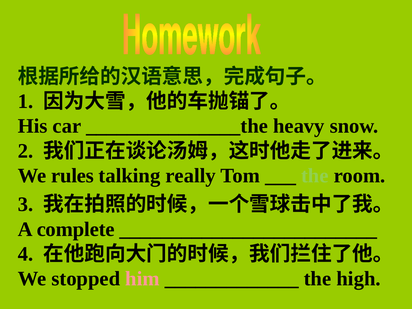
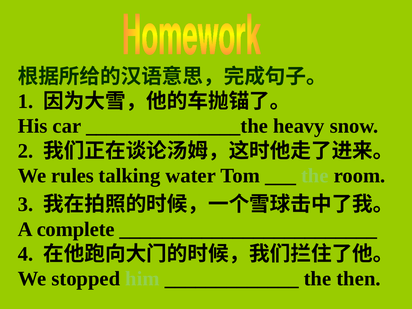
really: really -> water (191, 176)
him colour: pink -> light green (142, 279)
high: high -> then (359, 279)
